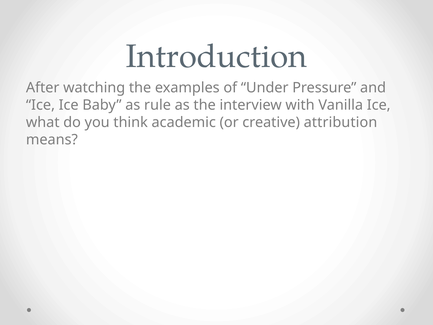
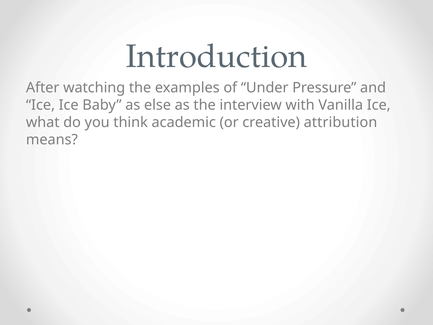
rule: rule -> else (158, 105)
